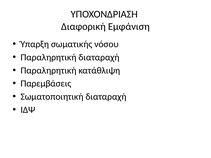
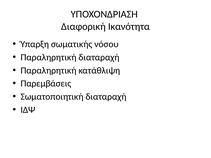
Εμφάνιση: Εμφάνιση -> Ικανότητα (129, 27)
